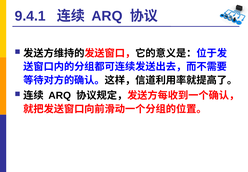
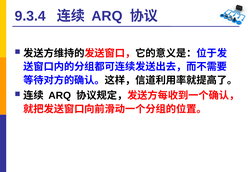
9.4.1: 9.4.1 -> 9.3.4 (30, 16)
